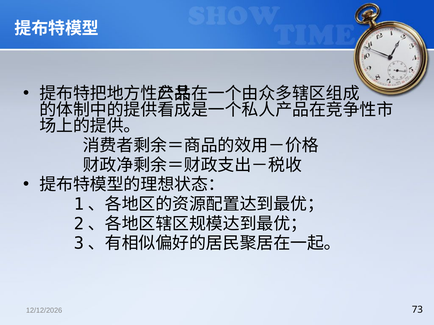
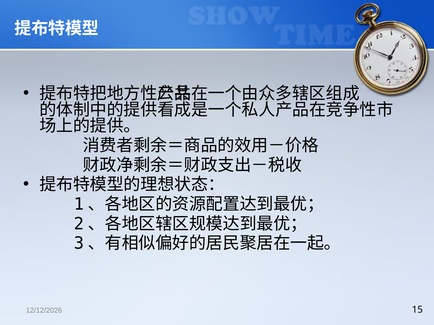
73: 73 -> 15 (417, 310)
